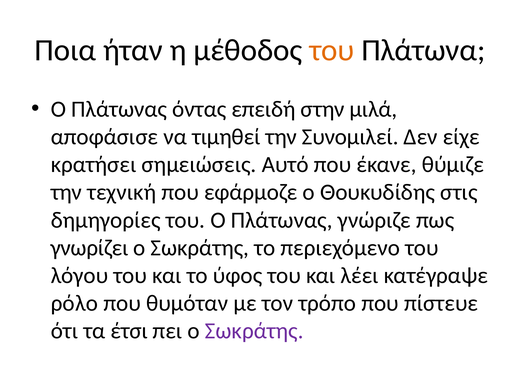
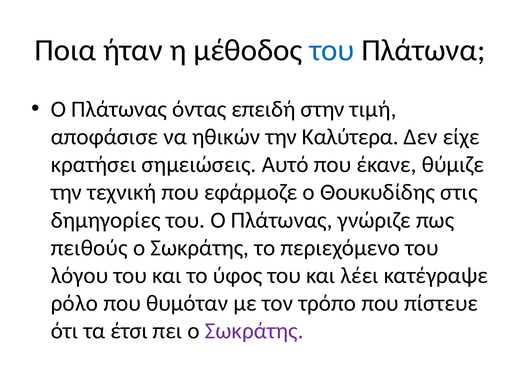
του colour: orange -> blue (332, 50)
μιλά: μιλά -> τιμή (373, 109)
τιμηθεί: τιμηθεί -> ηθικών (226, 137)
Συνομιλεί: Συνομιλεί -> Καλύτερα (350, 137)
γνωρίζει: γνωρίζει -> πειθούς (89, 248)
